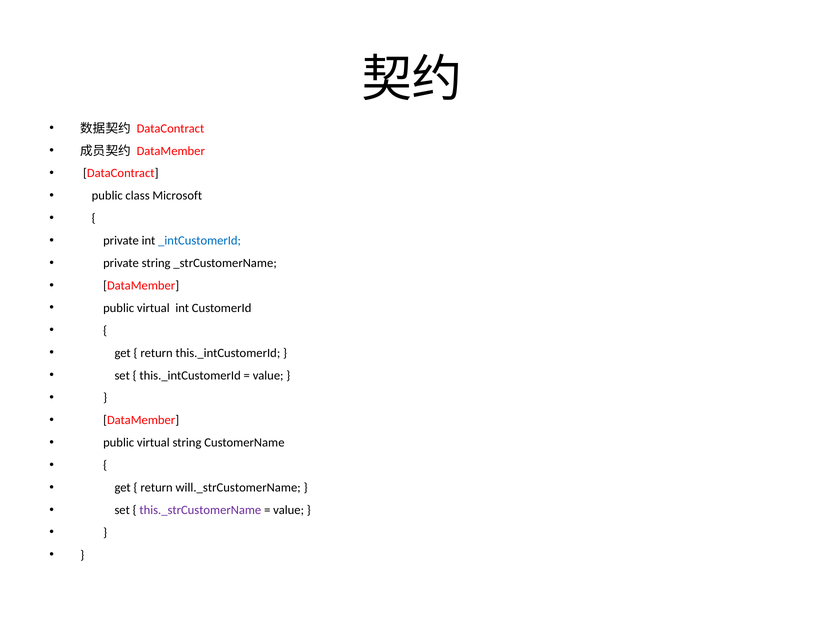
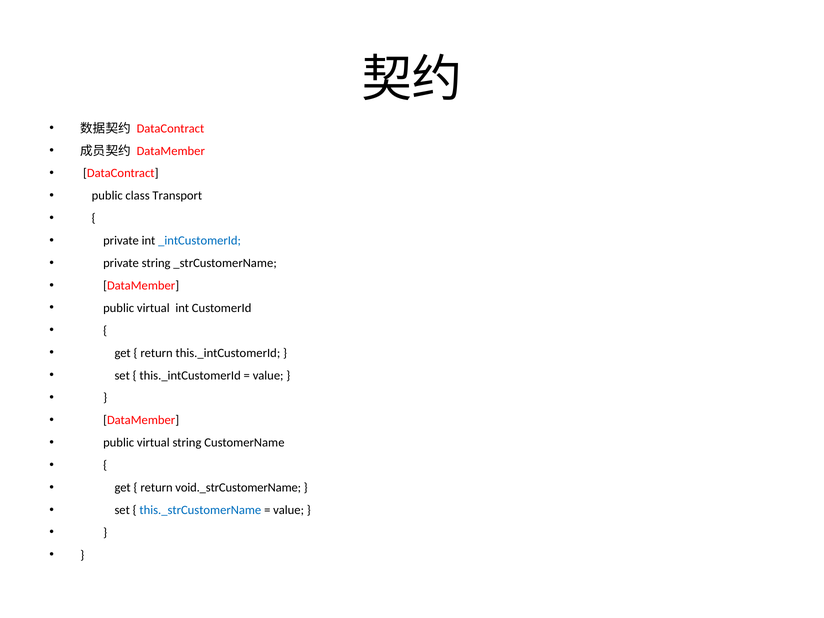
Microsoft: Microsoft -> Transport (177, 196)
will._strCustomerName: will._strCustomerName -> void._strCustomerName (238, 488)
this._strCustomerName colour: purple -> blue (200, 510)
